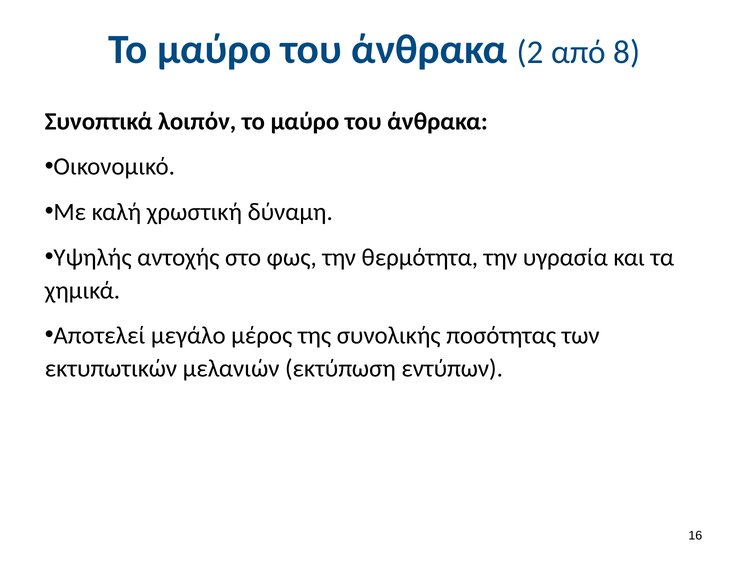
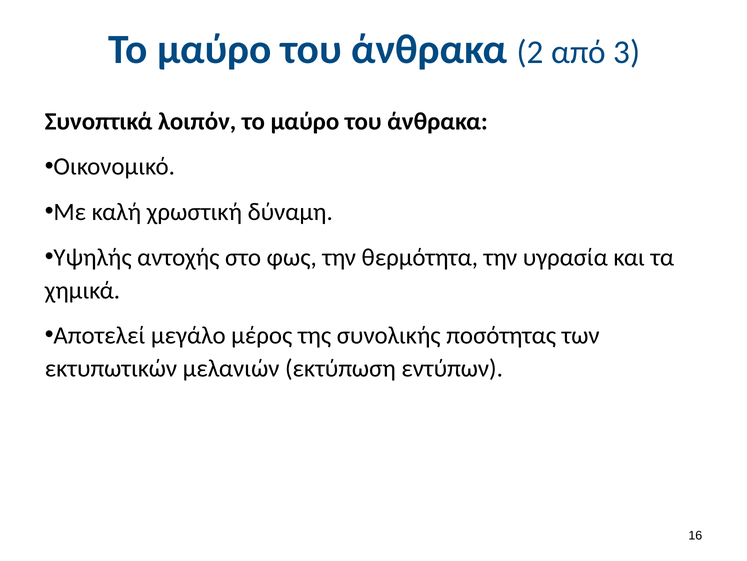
8: 8 -> 3 (627, 52)
